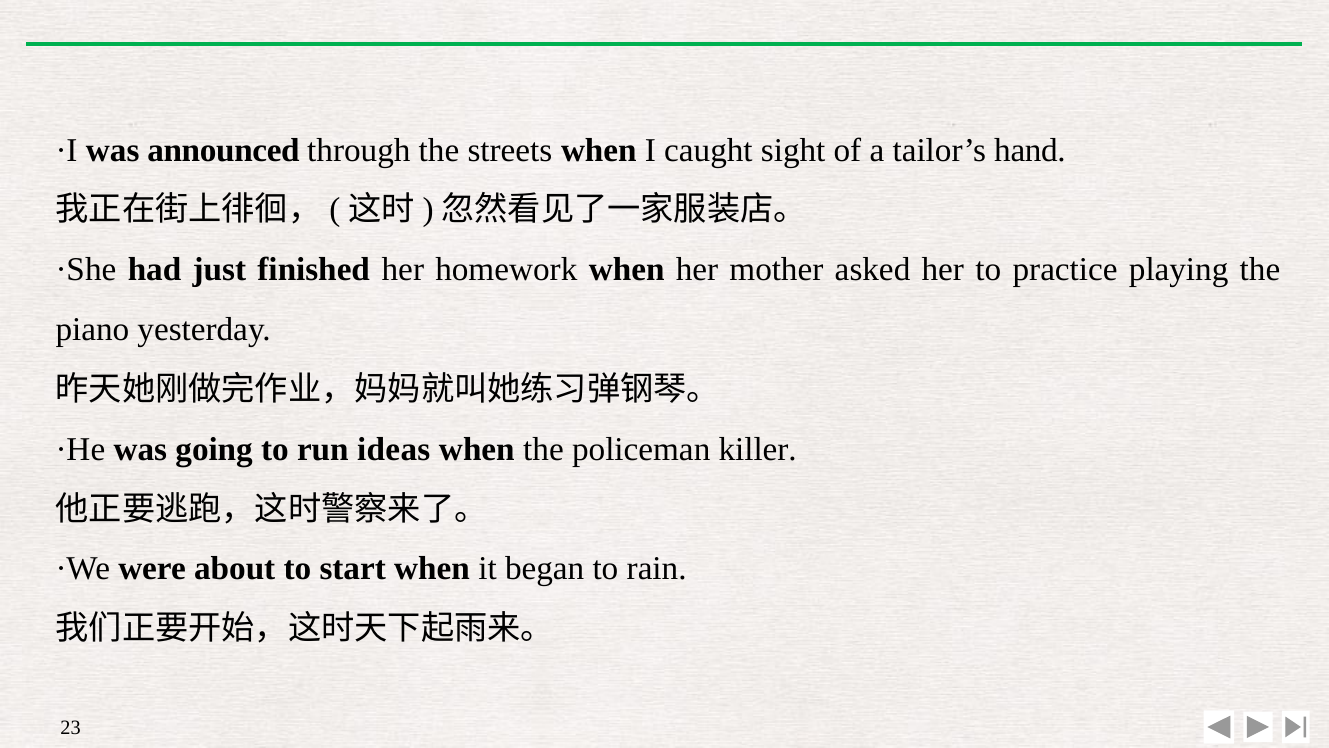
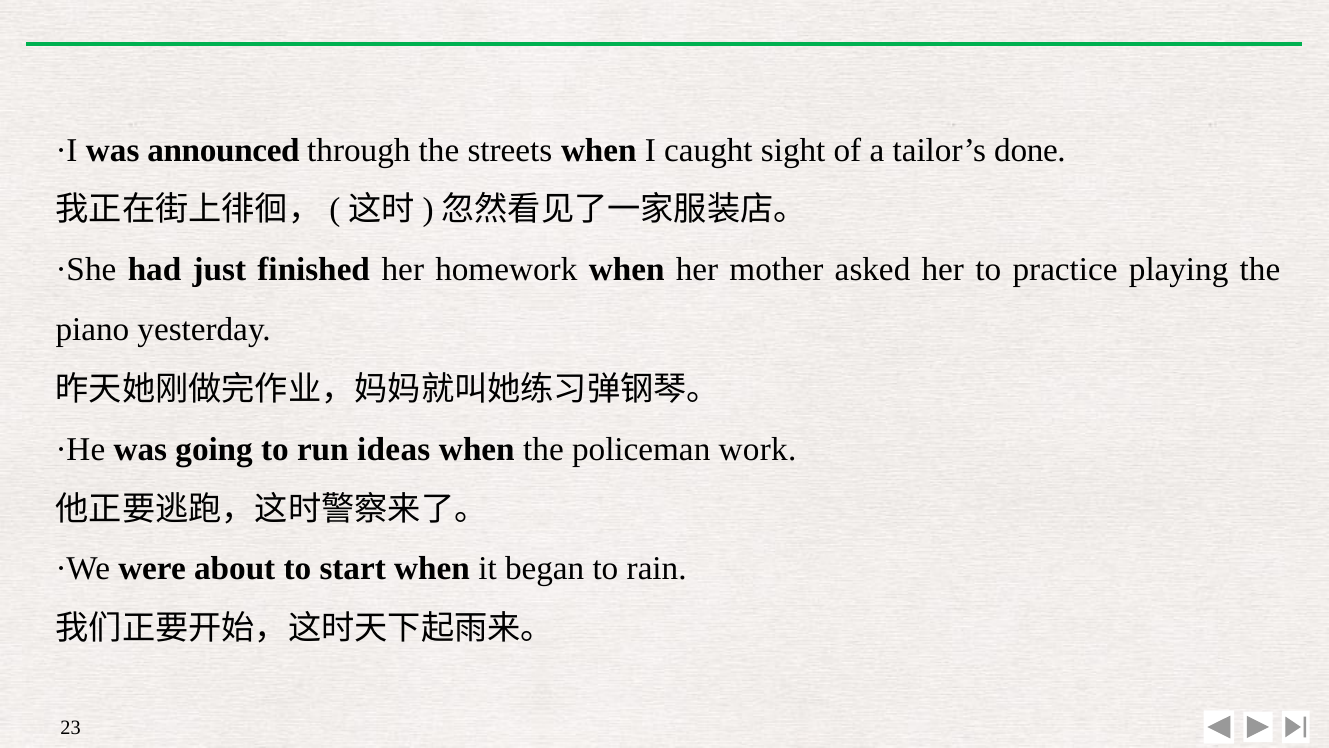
hand: hand -> done (1030, 150)
killer: killer -> work (757, 449)
